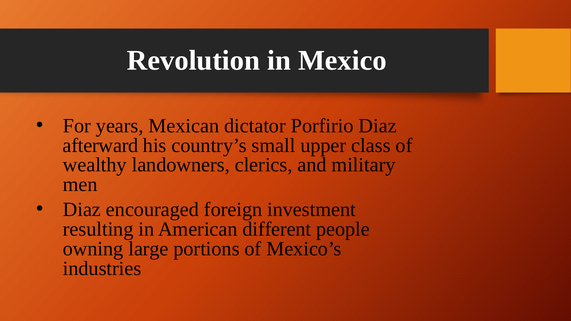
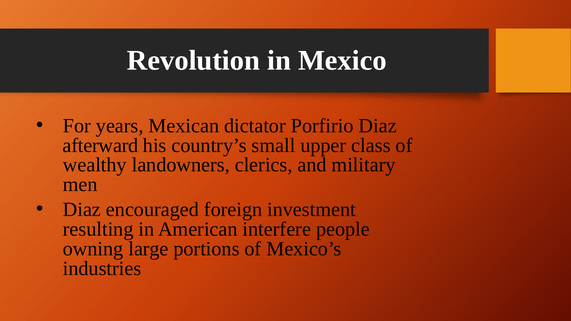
different: different -> interfere (277, 229)
